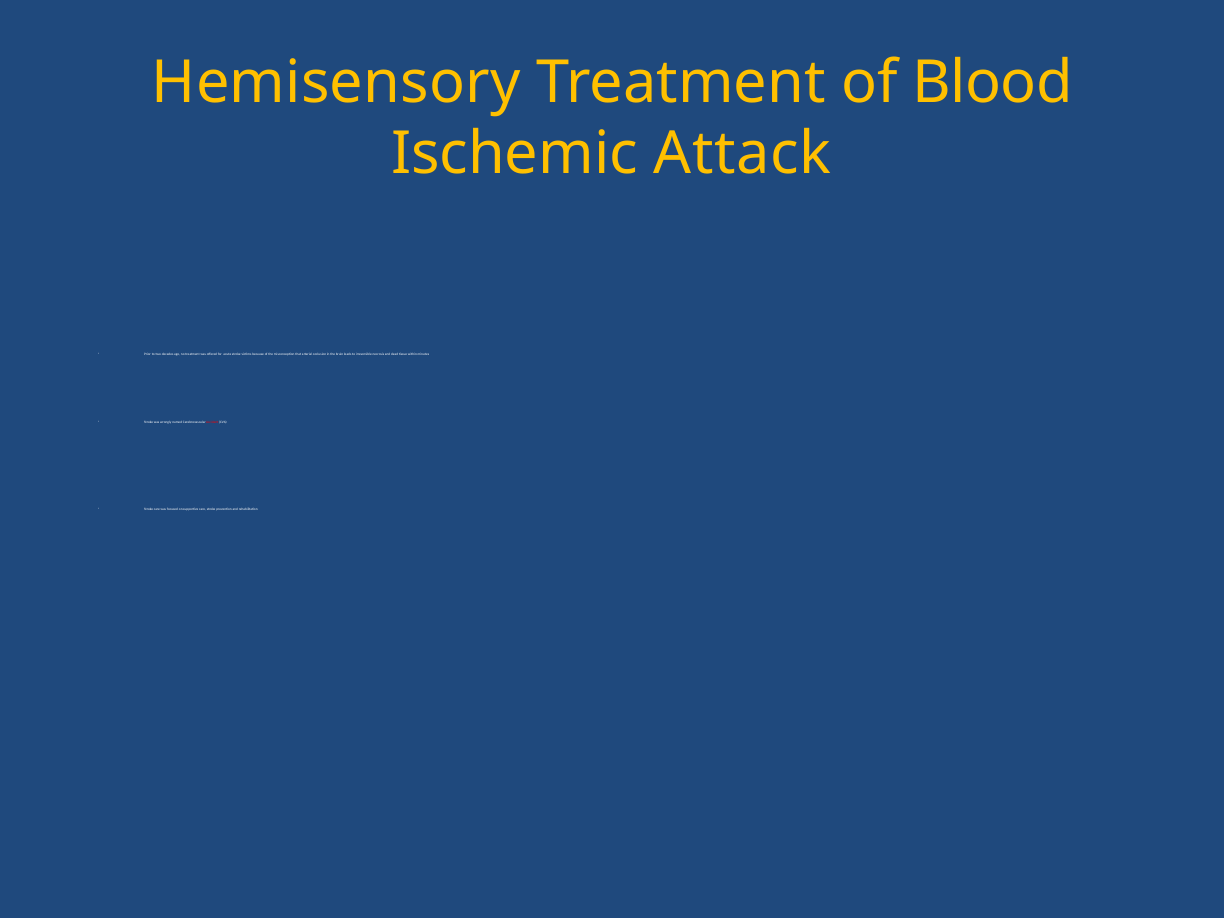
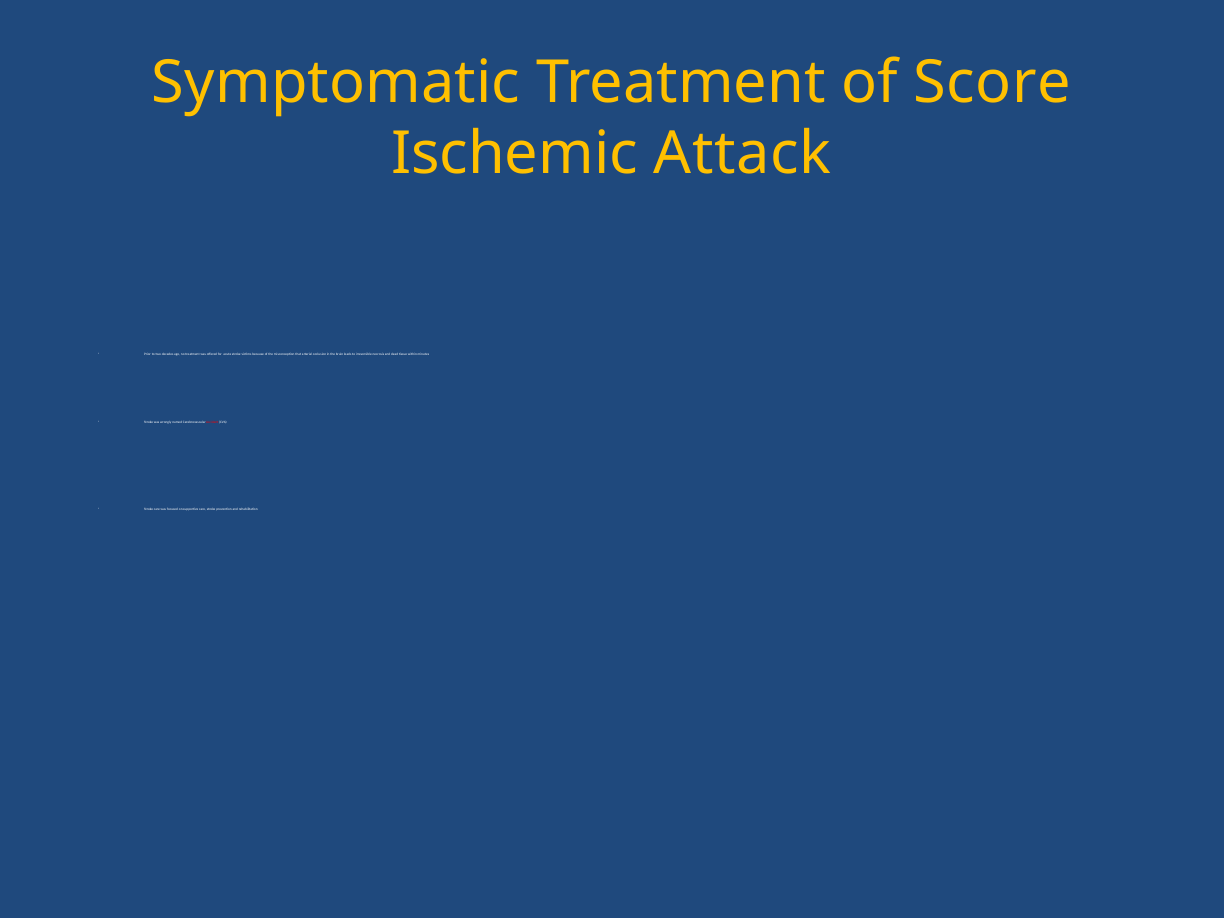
Hemisensory: Hemisensory -> Symptomatic (336, 83)
Blood: Blood -> Score (992, 83)
